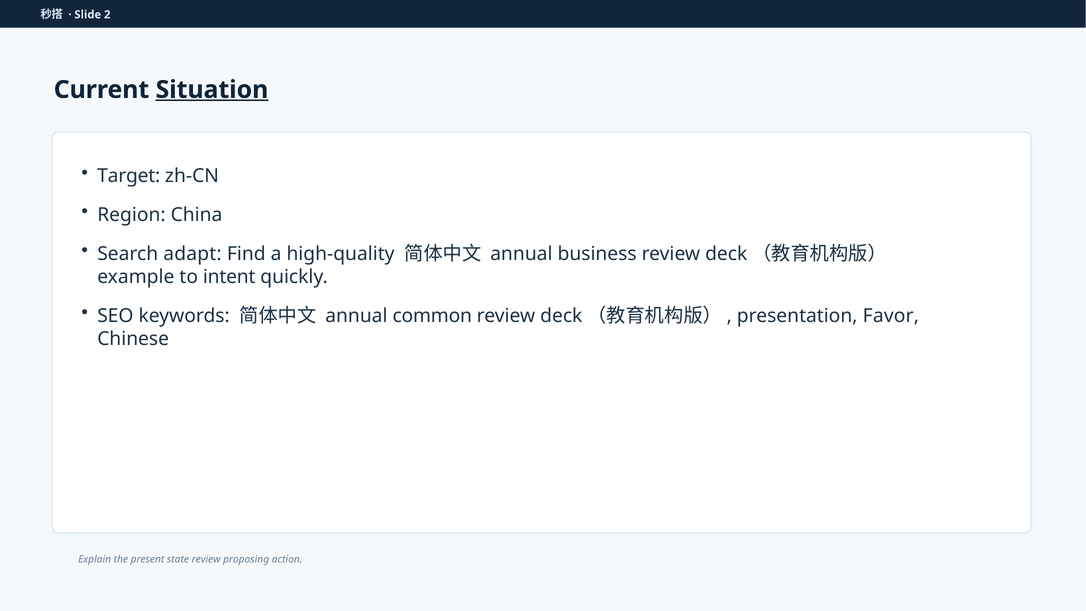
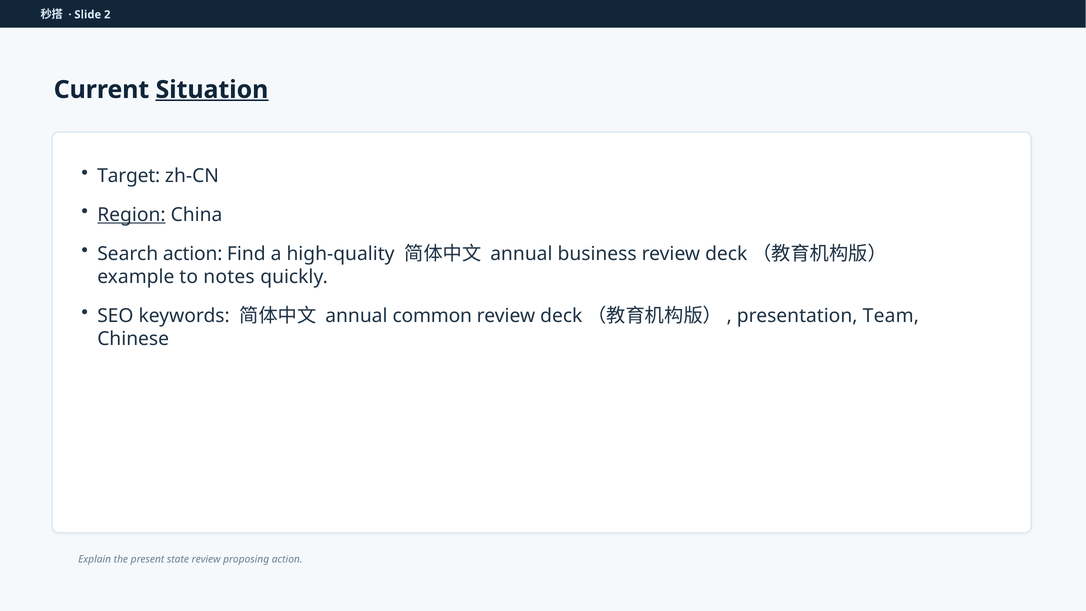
Region underline: none -> present (131, 215)
Search adapt: adapt -> action (193, 254)
intent: intent -> notes (229, 277)
Favor: Favor -> Team (891, 316)
